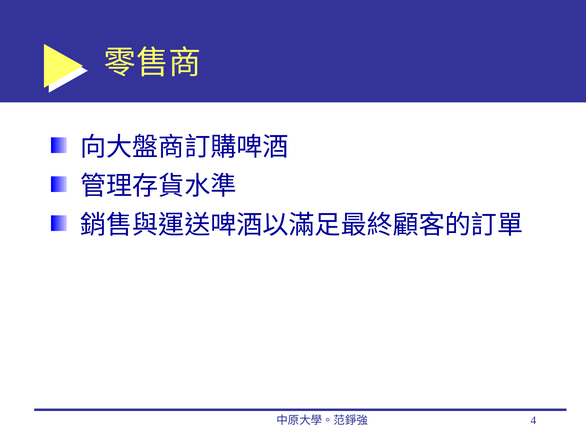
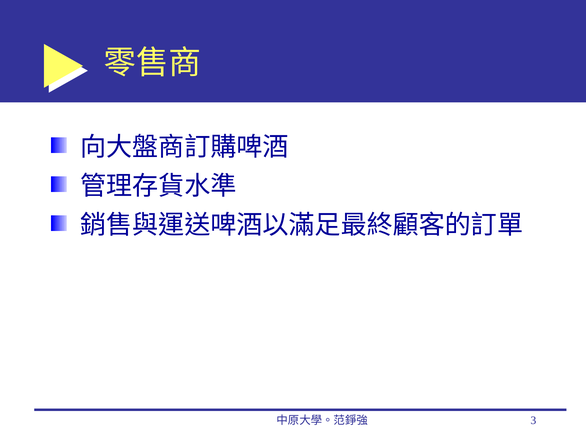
4: 4 -> 3 (533, 421)
